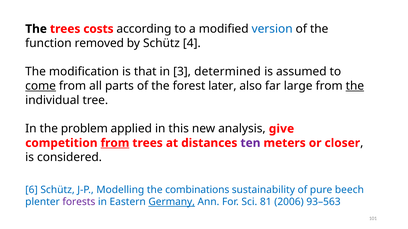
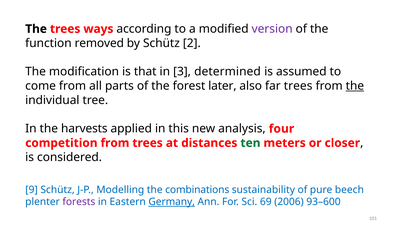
costs: costs -> ways (98, 29)
version colour: blue -> purple (272, 29)
4: 4 -> 2 (192, 43)
come underline: present -> none (41, 86)
far large: large -> trees (298, 86)
problem: problem -> harvests (84, 129)
give: give -> four (281, 129)
from underline: present -> none (115, 143)
ten colour: purple -> green (250, 143)
6: 6 -> 9 (32, 190)
81: 81 -> 69 (266, 202)
93–563: 93–563 -> 93–600 (323, 202)
